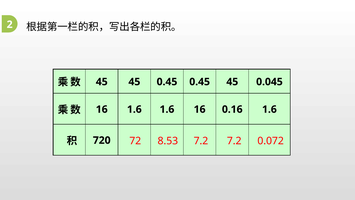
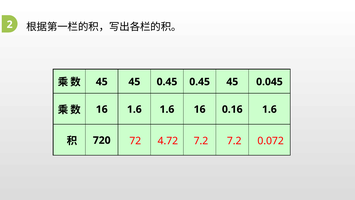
8.53: 8.53 -> 4.72 (168, 141)
